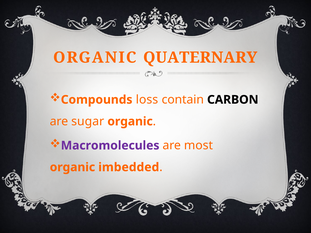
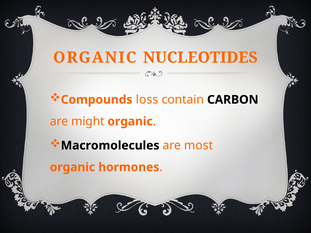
QUATERNARY: QUATERNARY -> NUCLEOTIDES (200, 58)
sugar: sugar -> might (88, 122)
Macromolecules colour: purple -> black (110, 146)
imbedded: imbedded -> hormones (129, 167)
